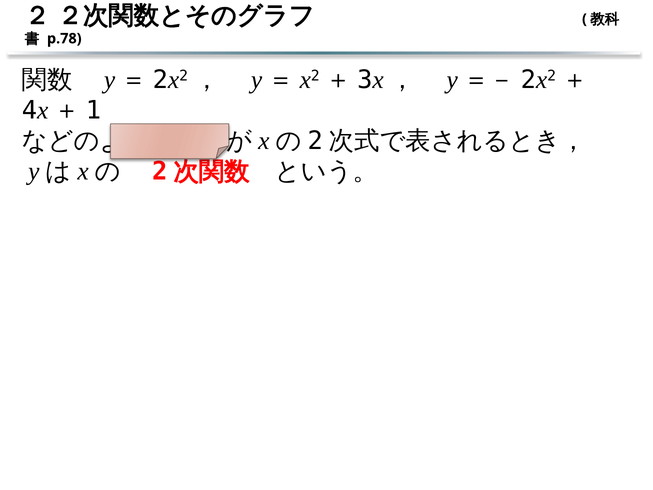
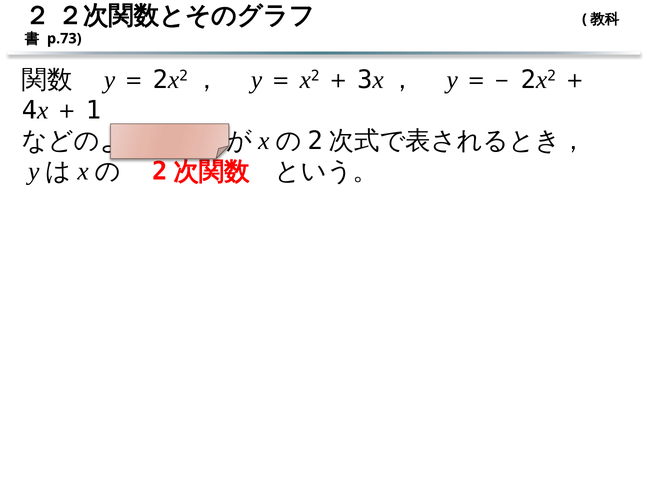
p.78: p.78 -> p.73 (64, 39)
